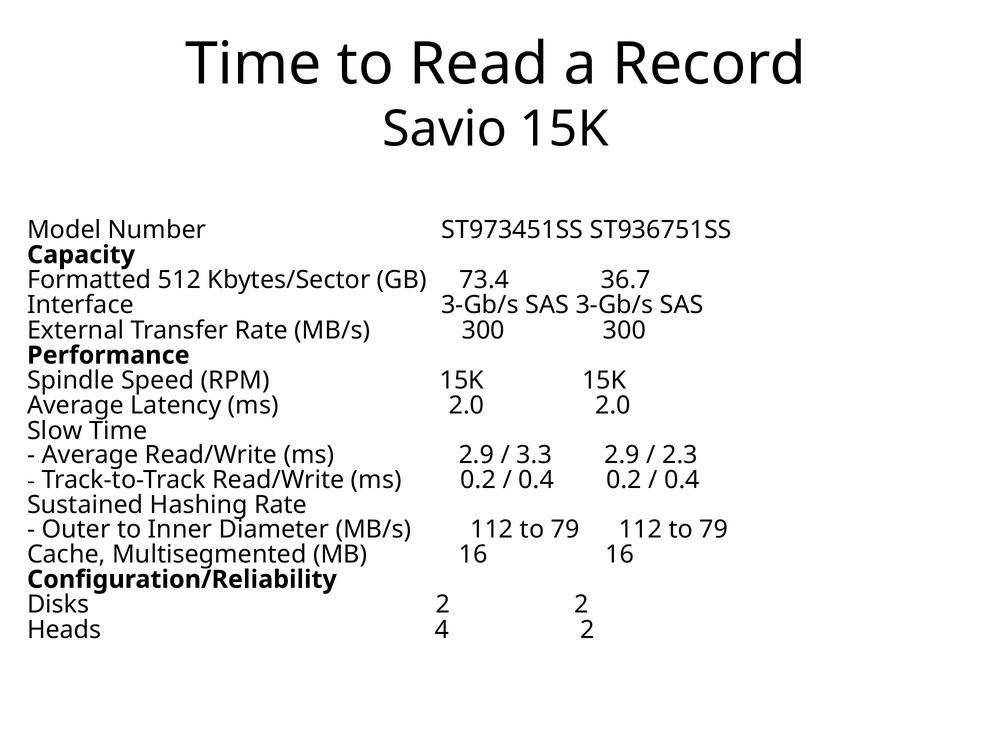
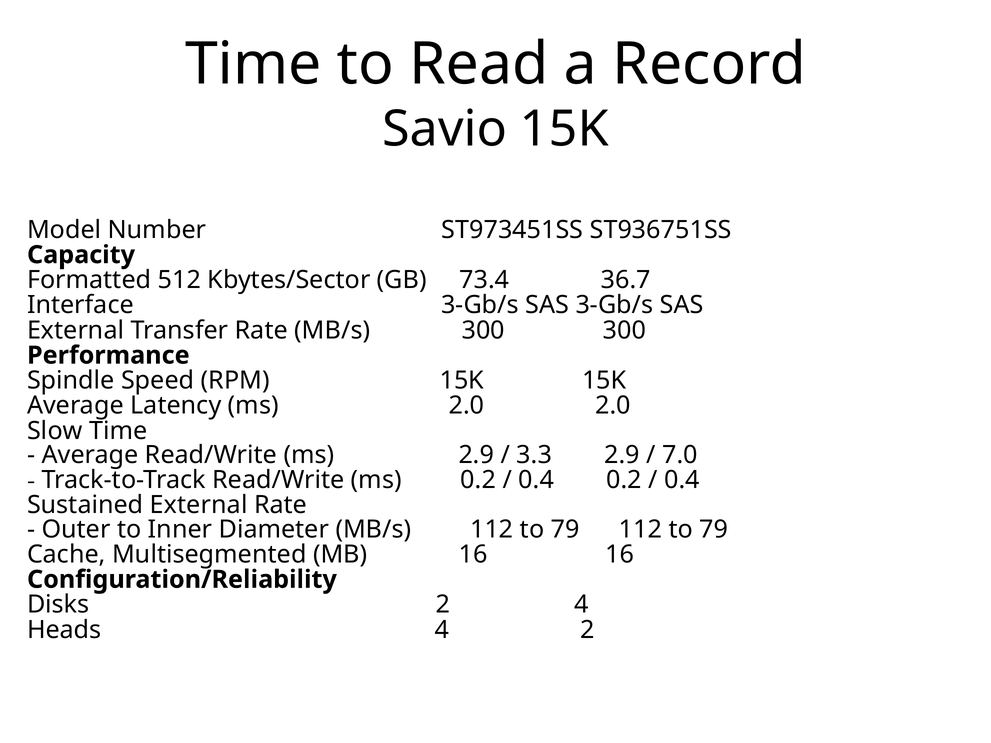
2.3: 2.3 -> 7.0 (680, 455)
Sustained Hashing: Hashing -> External (199, 505)
2 2: 2 -> 4 (582, 605)
